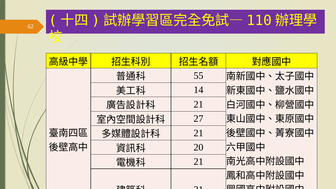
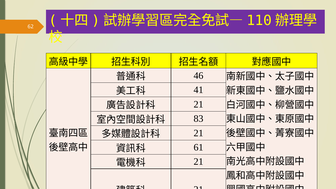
55: 55 -> 46 (198, 76)
14: 14 -> 41 (198, 90)
27: 27 -> 83 (198, 119)
20: 20 -> 61 (198, 147)
